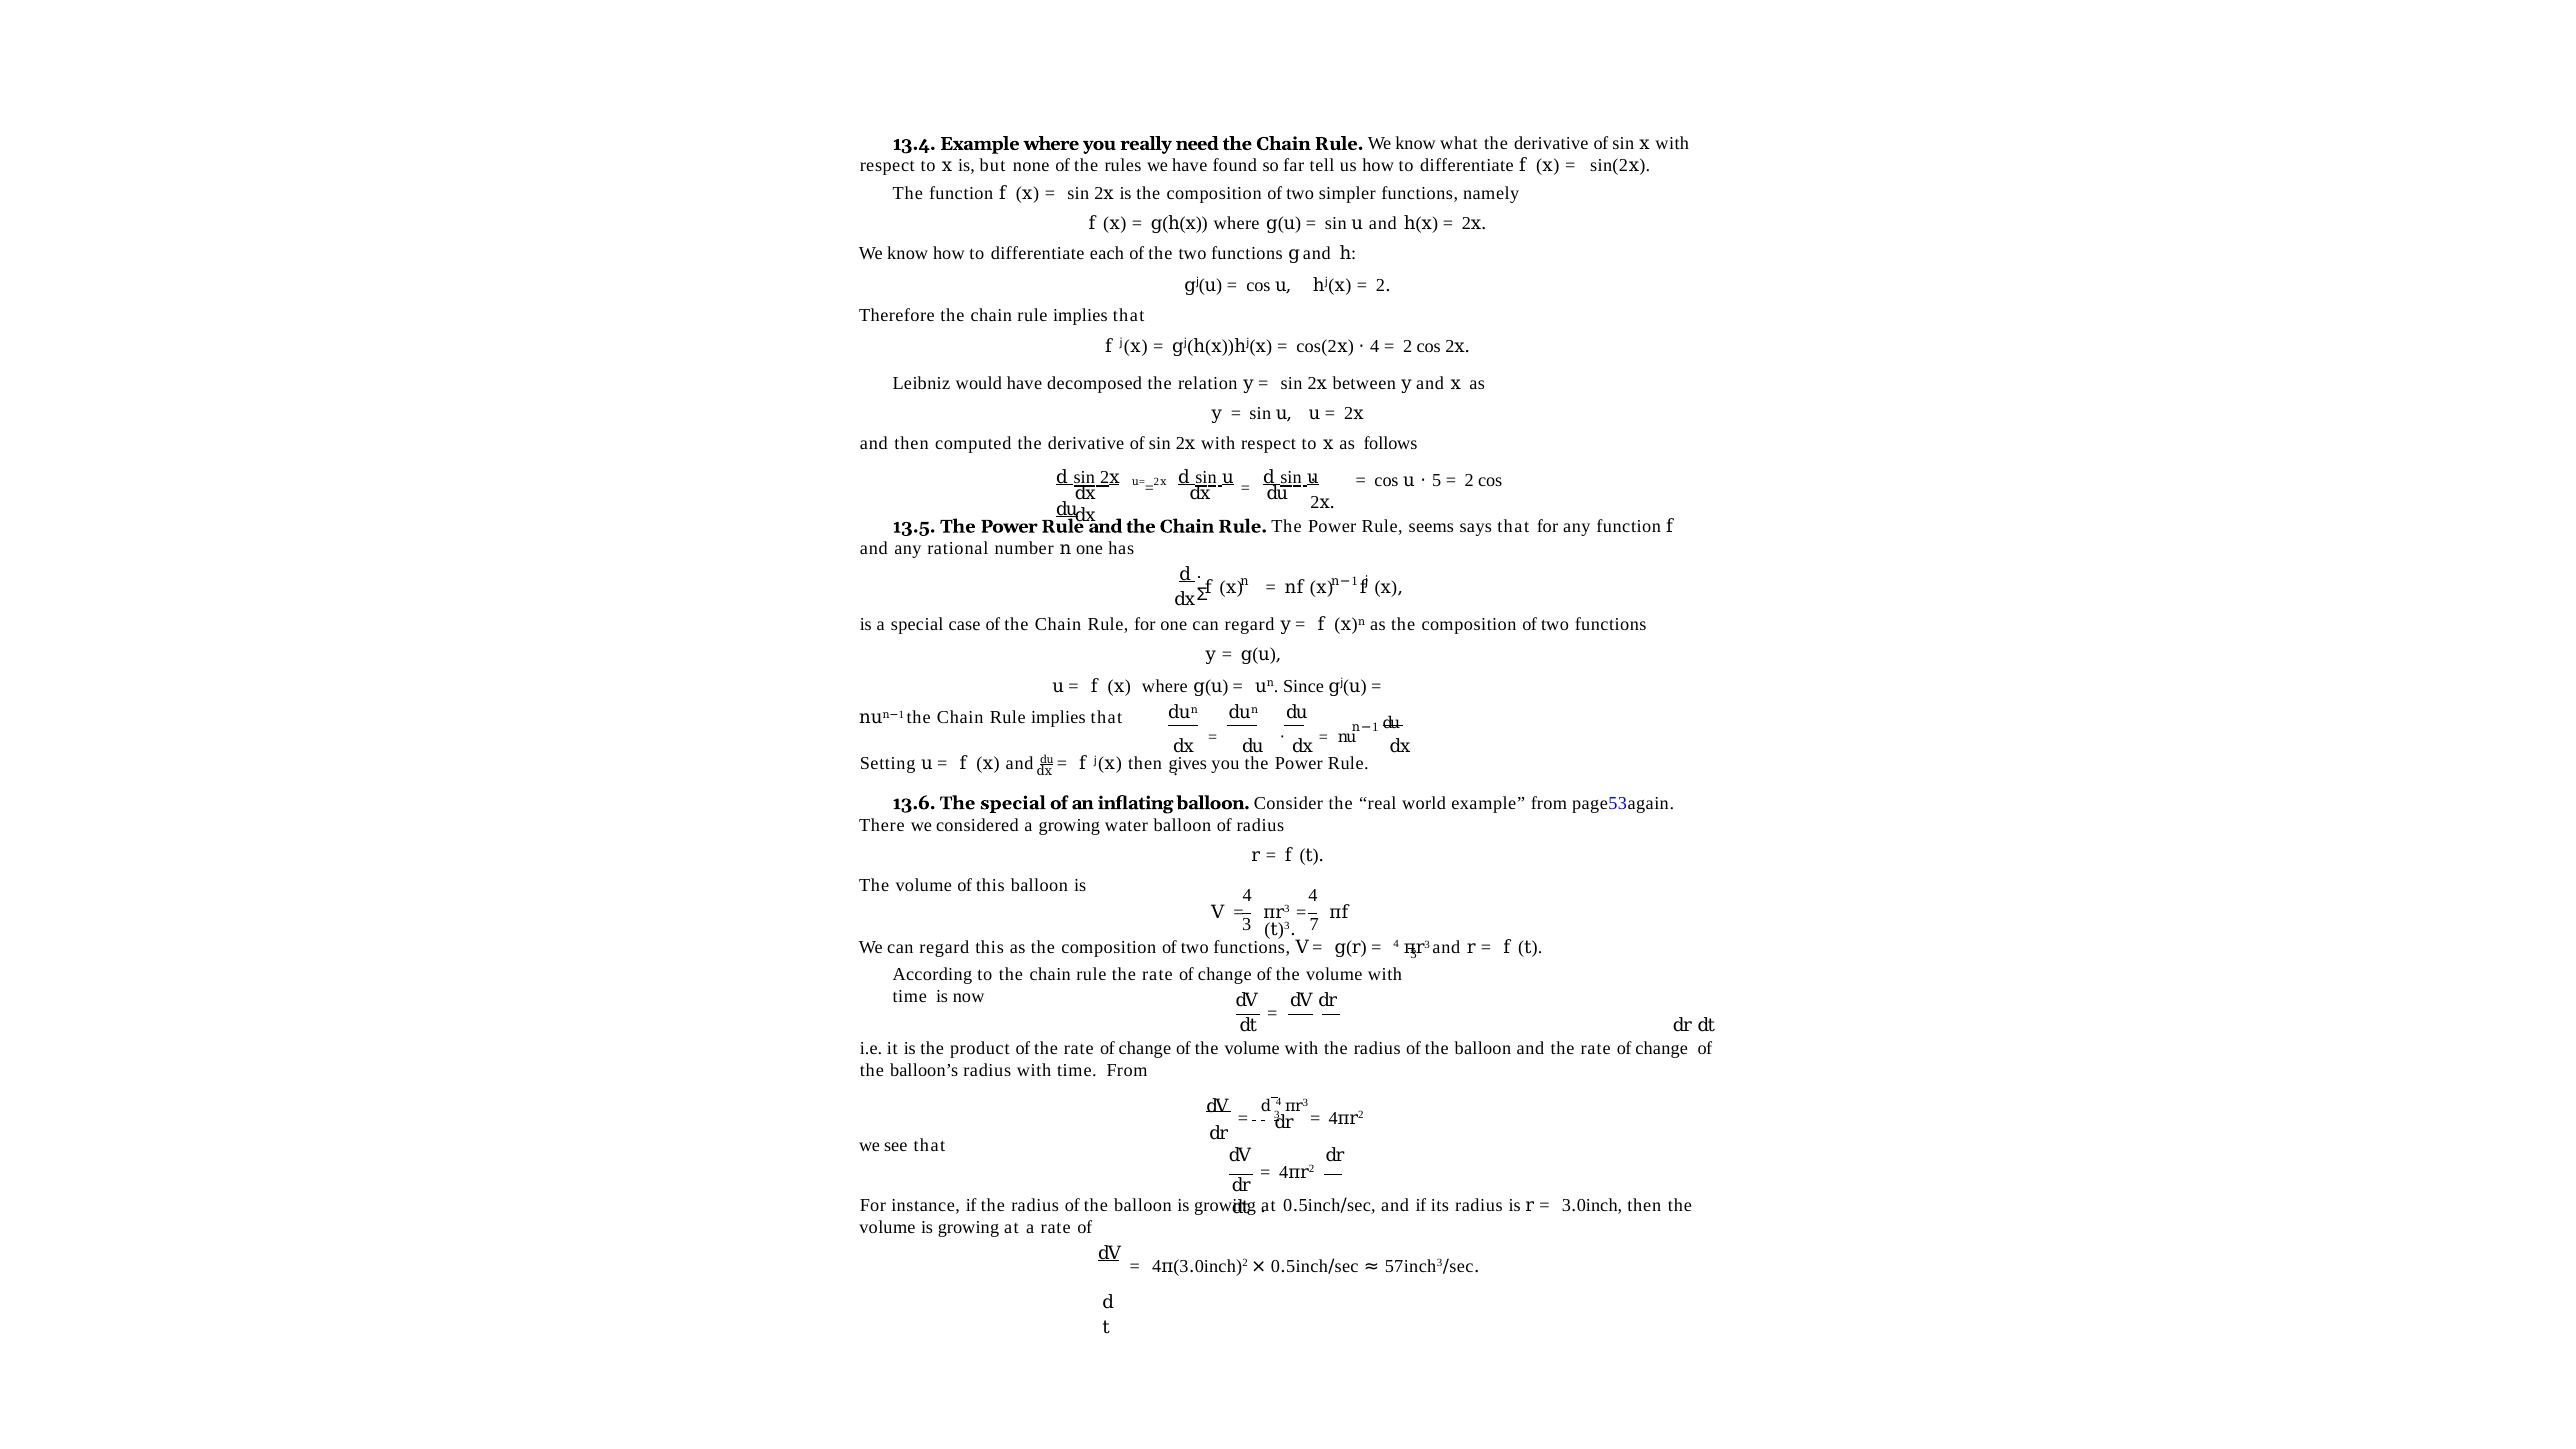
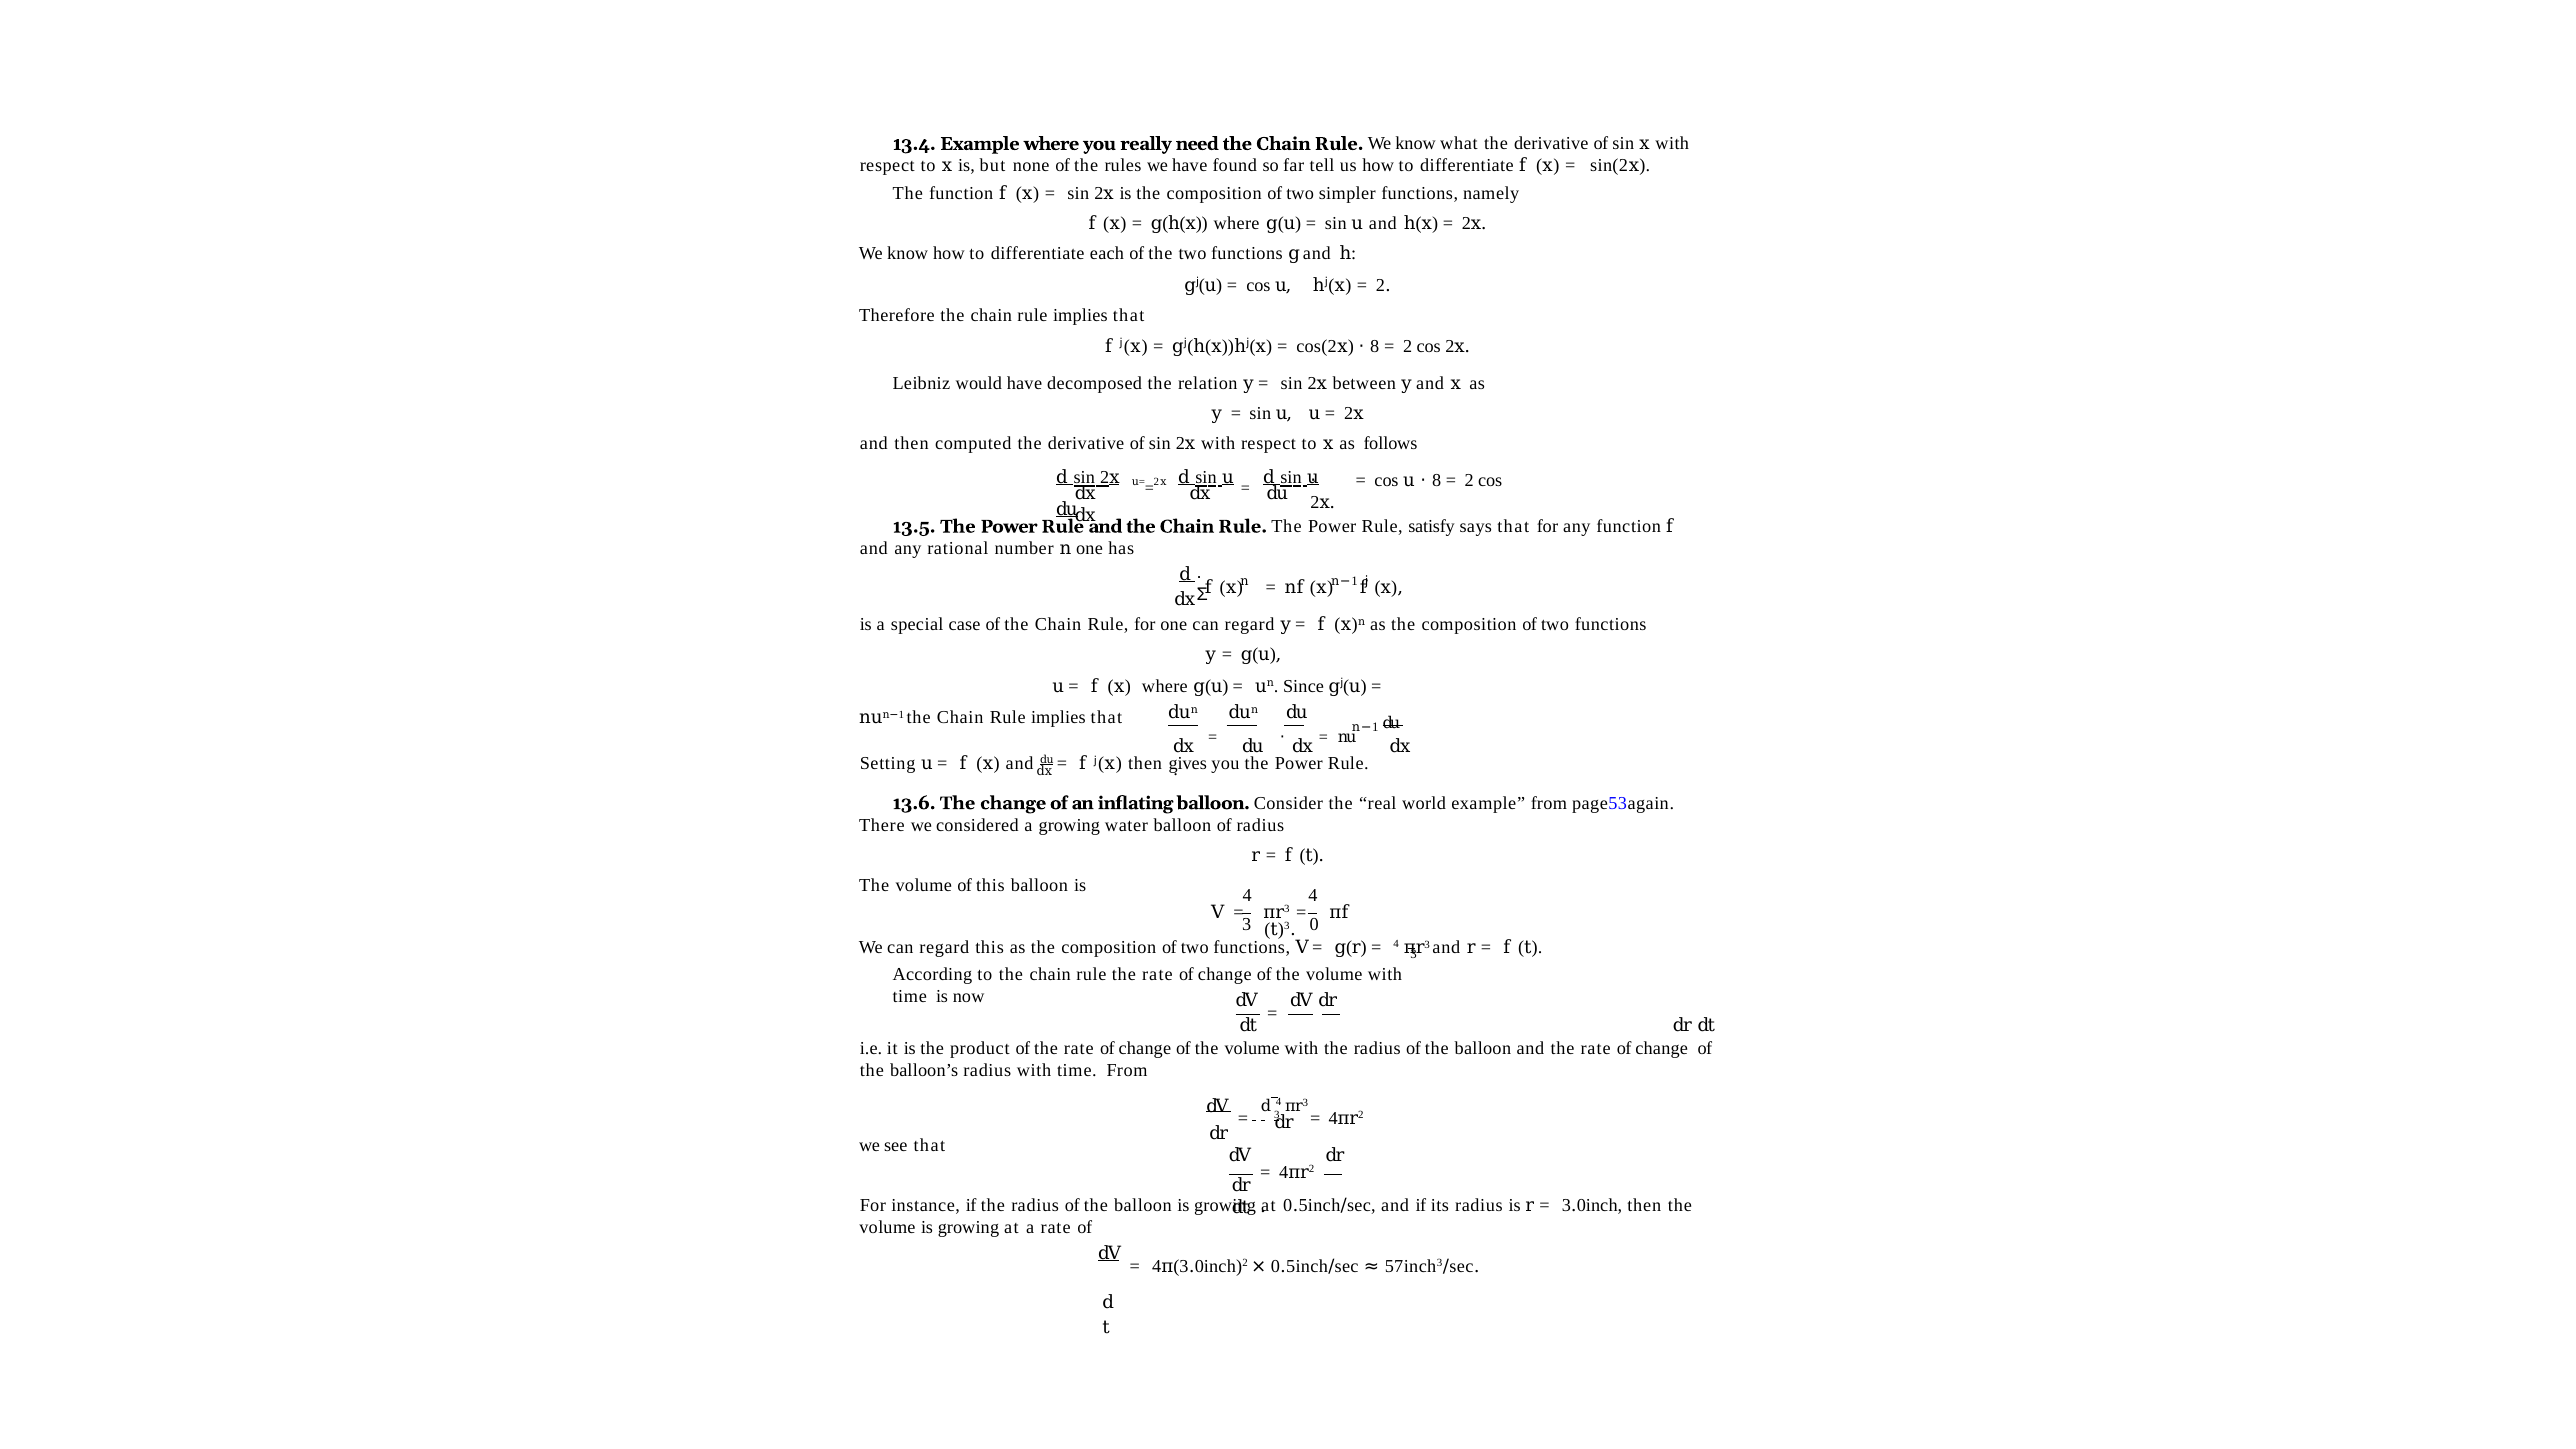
4: 4 -> 8 (1375, 347)
5: 5 -> 8 (1437, 481)
seems: seems -> satisfy (1432, 526)
The special: special -> change (1013, 803)
7: 7 -> 0 (1314, 925)
